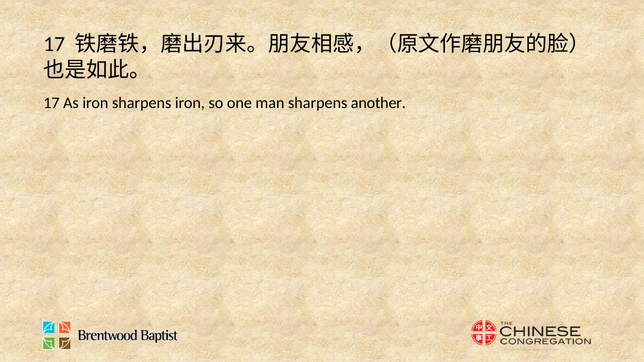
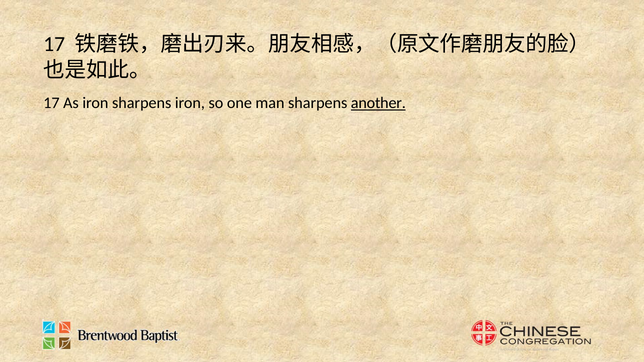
another underline: none -> present (378, 103)
